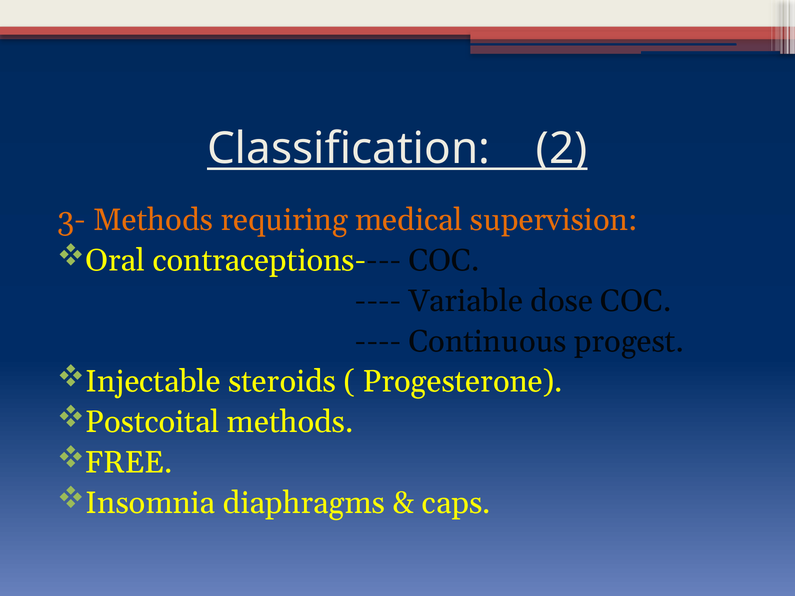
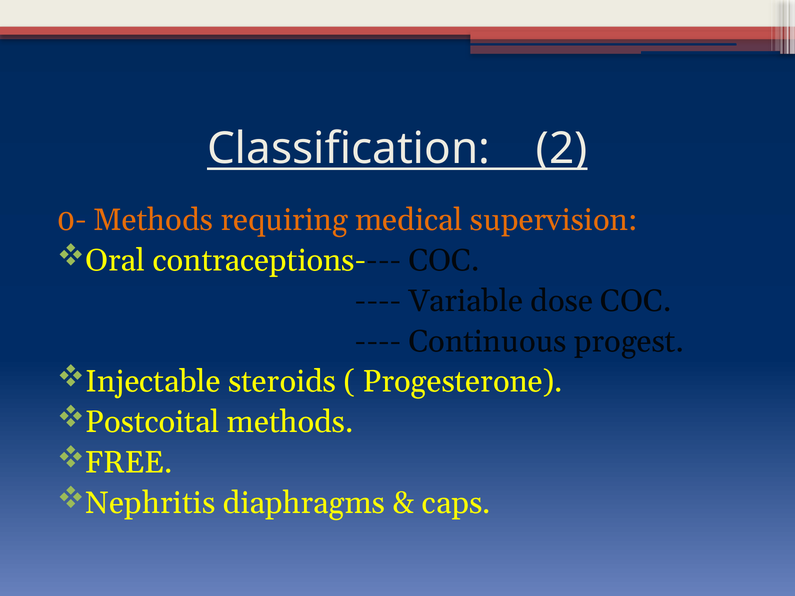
3-: 3- -> 0- (72, 220)
Insomnia: Insomnia -> Nephritis (150, 503)
